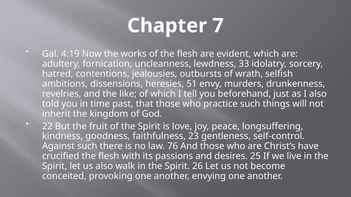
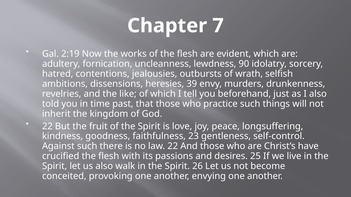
4:19: 4:19 -> 2:19 (70, 54)
33: 33 -> 90 (244, 64)
51: 51 -> 39 (192, 84)
law 76: 76 -> 22 (173, 147)
